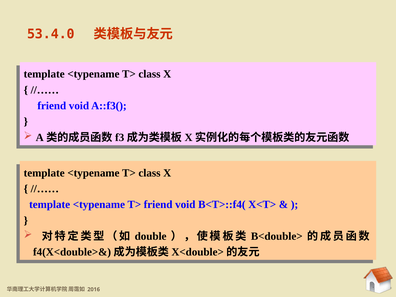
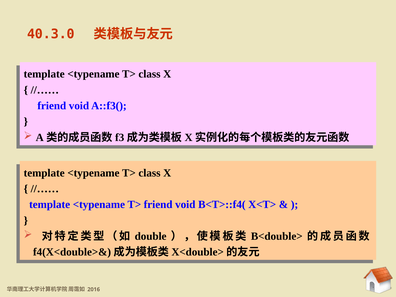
53.4.0: 53.4.0 -> 40.3.0 (51, 34)
